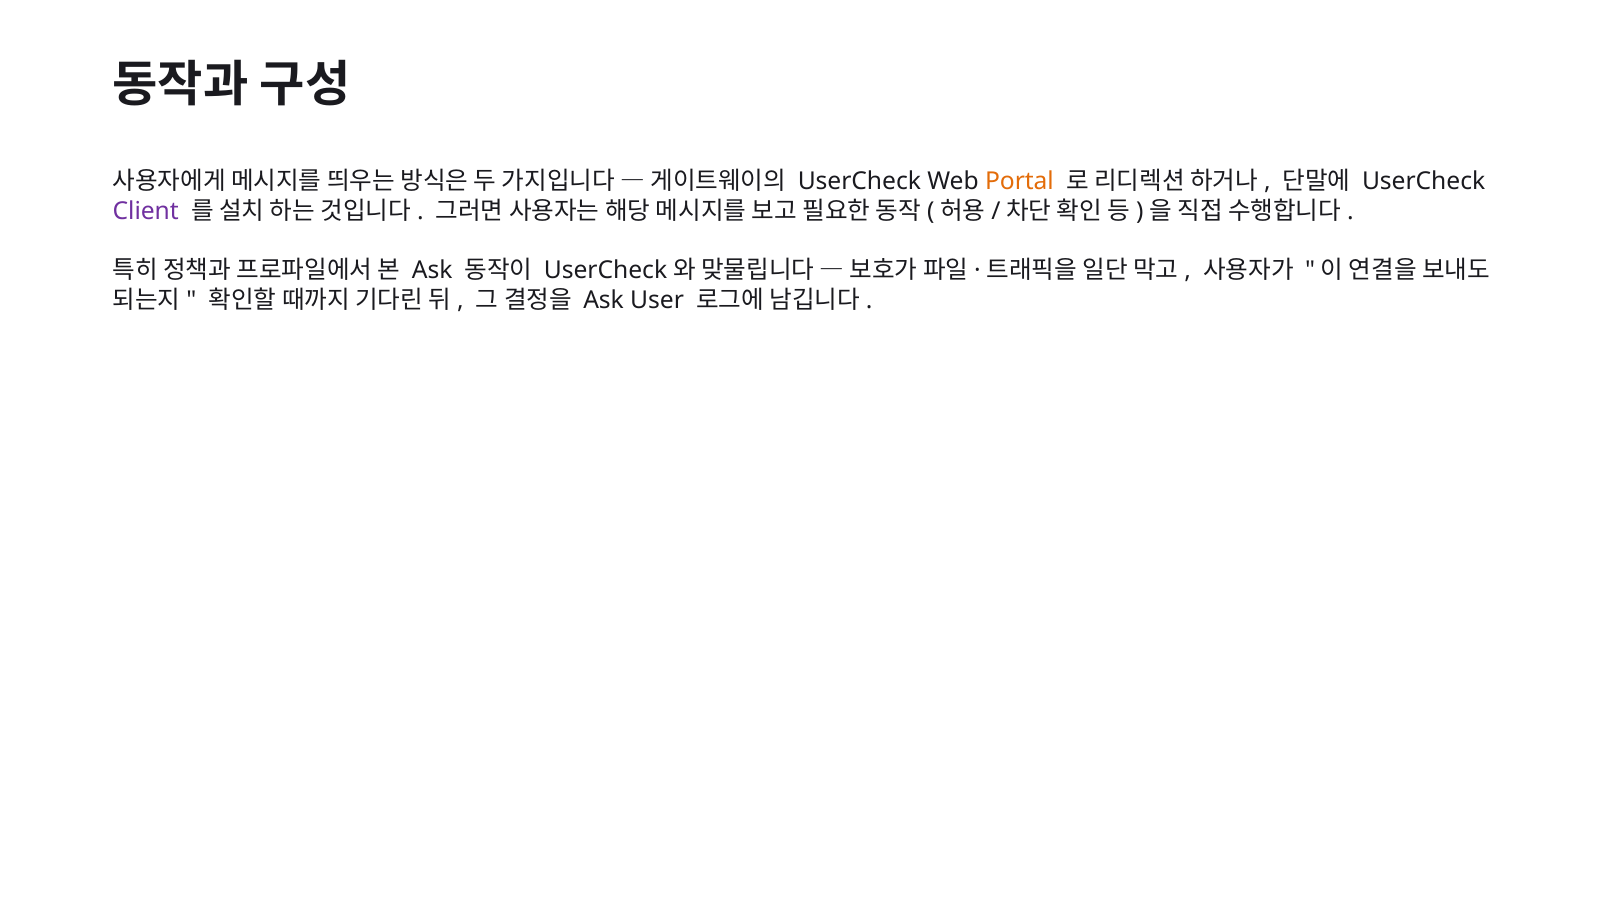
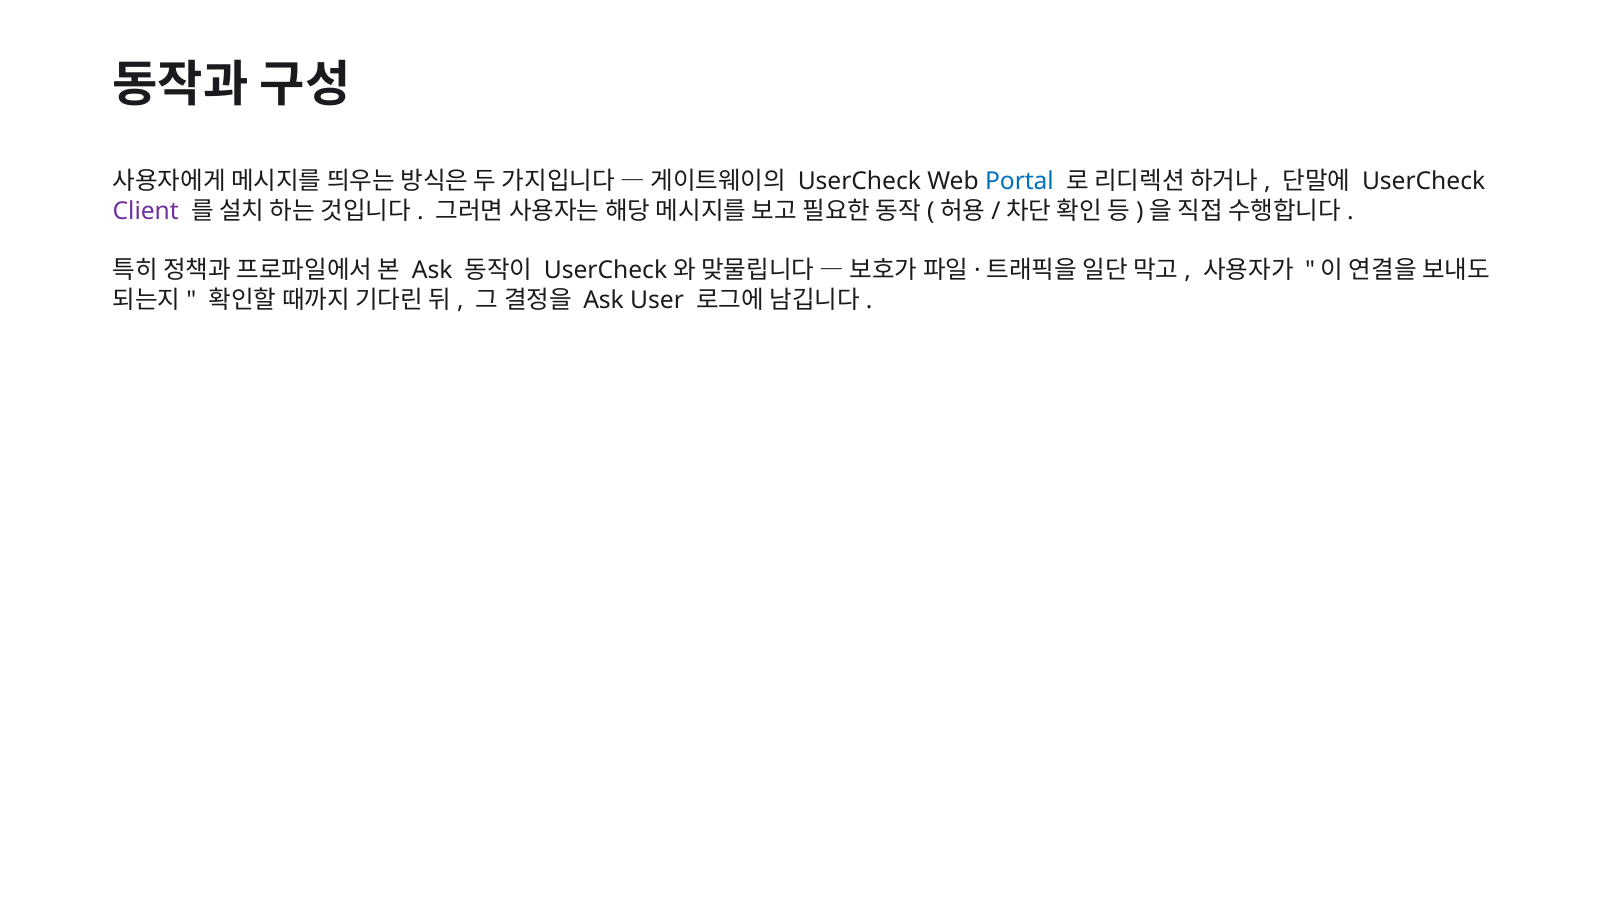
Portal colour: orange -> blue (1019, 182)
